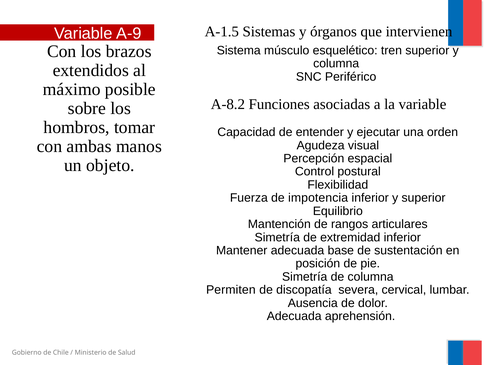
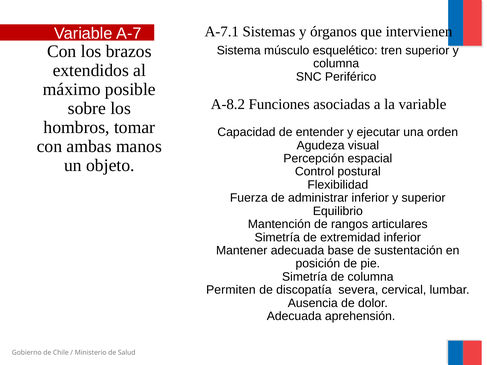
A-1.5: A-1.5 -> A-7.1 (222, 31)
A-9: A-9 -> A-7 (129, 34)
impotencia: impotencia -> administrar (318, 198)
